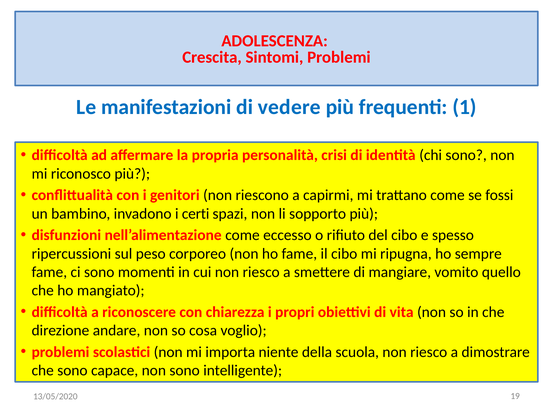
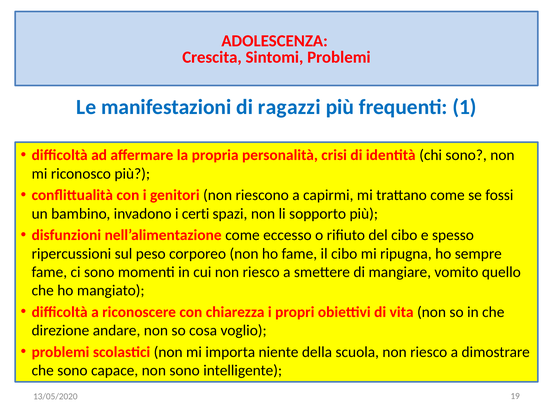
vedere: vedere -> ragazzi (289, 107)
